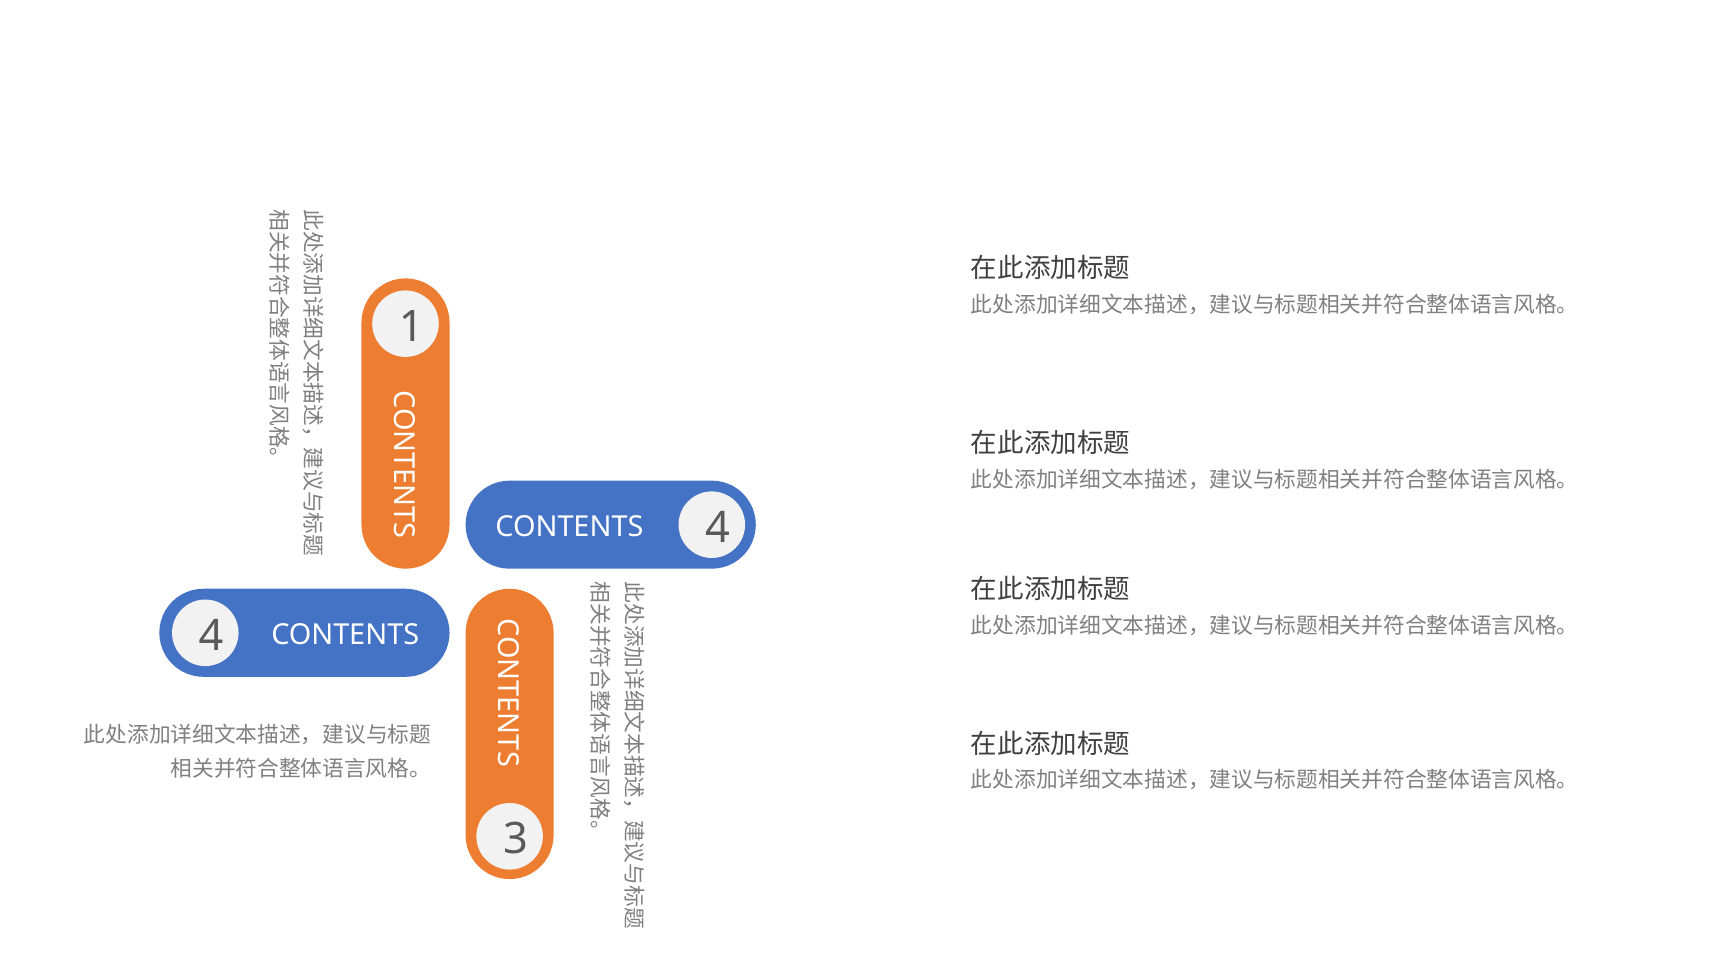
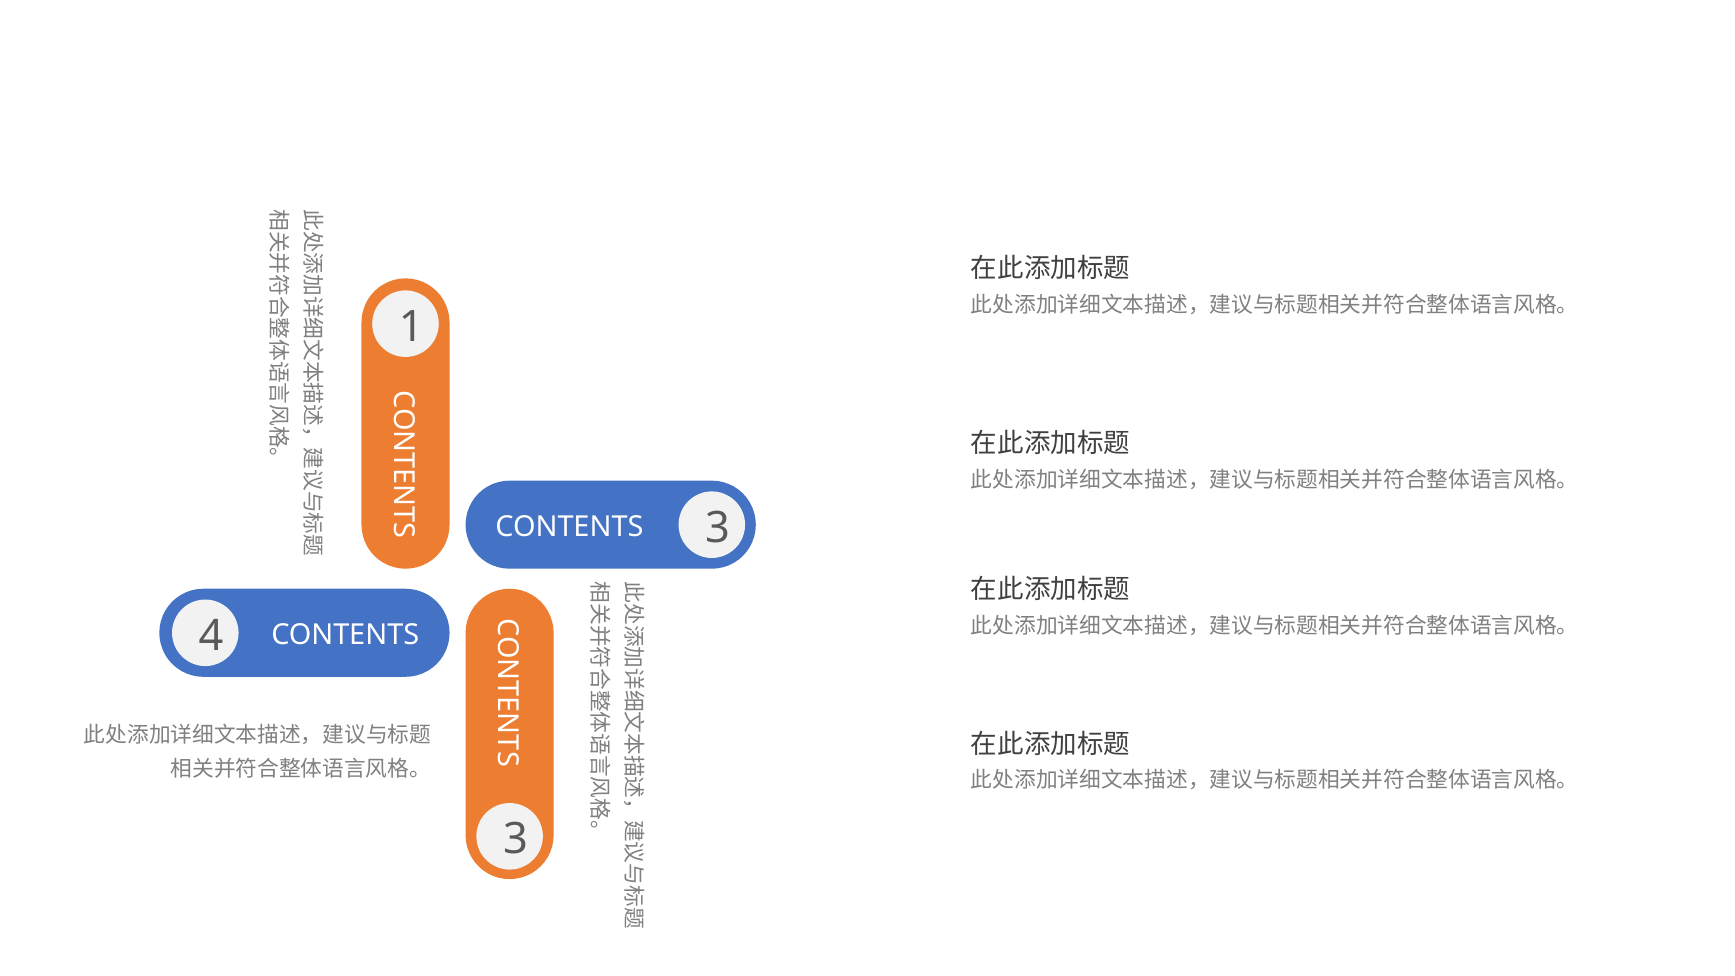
4: 4 -> 3 (718, 528)
